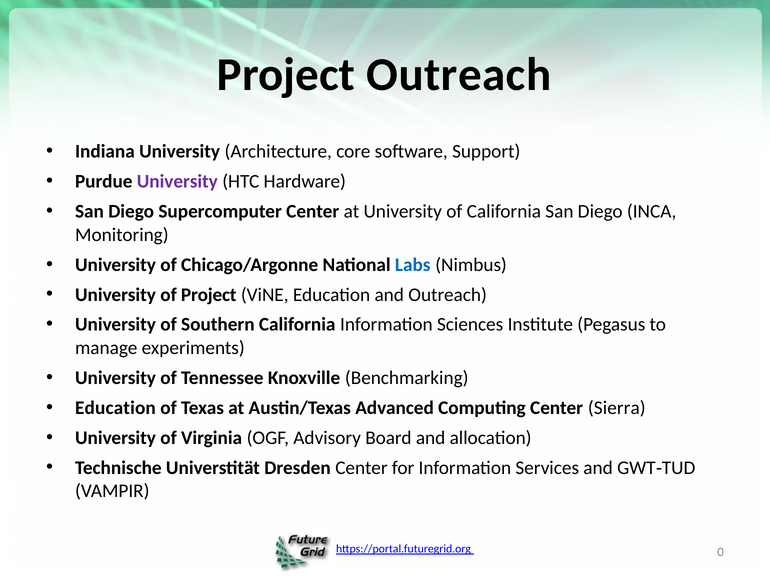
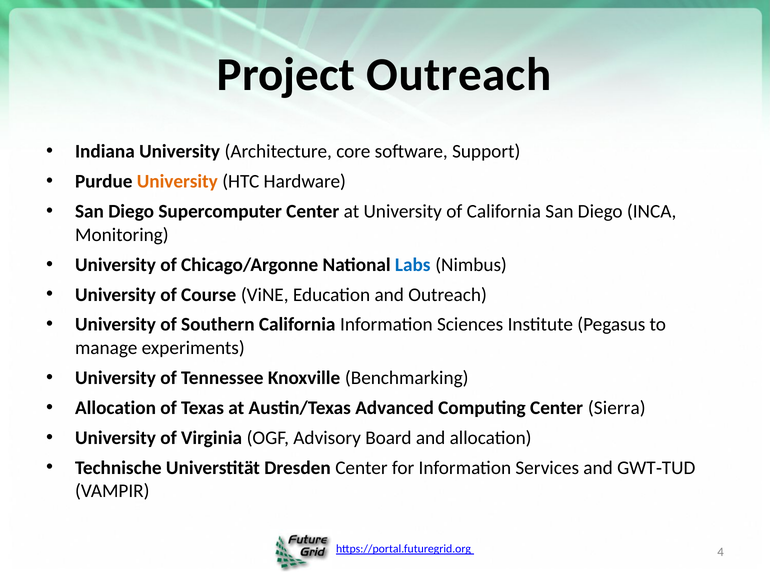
University colour: purple -> orange (177, 181)
of Project: Project -> Course (209, 294)
Education: Education -> Allocation (116, 407)
0: 0 -> 4 (721, 551)
